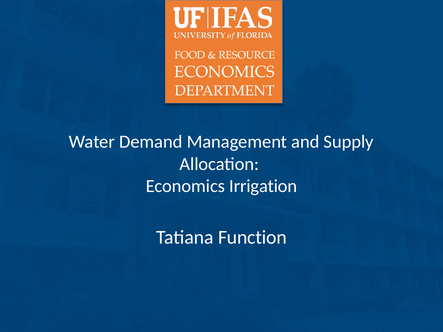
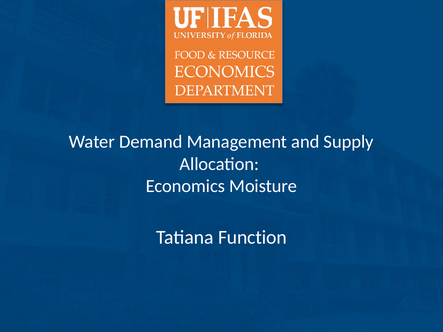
Irrigation: Irrigation -> Moisture (263, 186)
